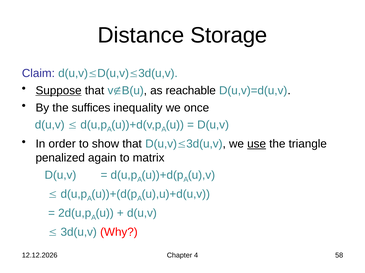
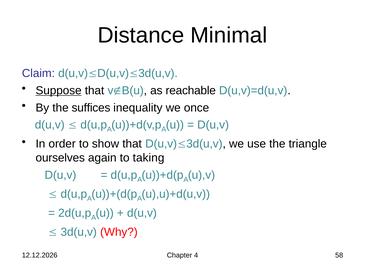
Storage: Storage -> Minimal (229, 35)
use underline: present -> none (257, 144)
penalized: penalized -> ourselves (60, 158)
matrix: matrix -> taking (149, 158)
